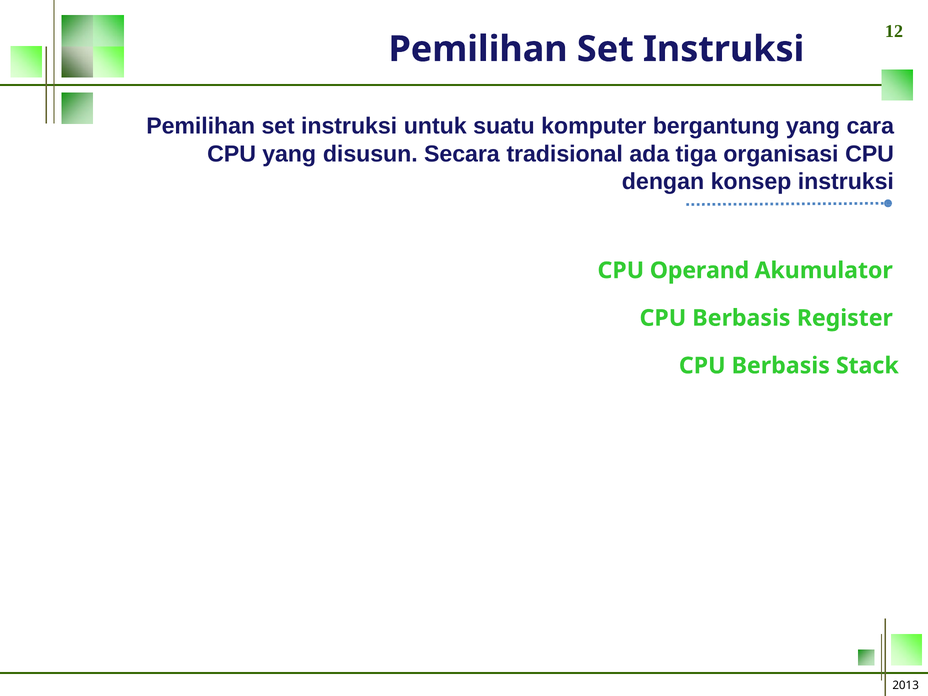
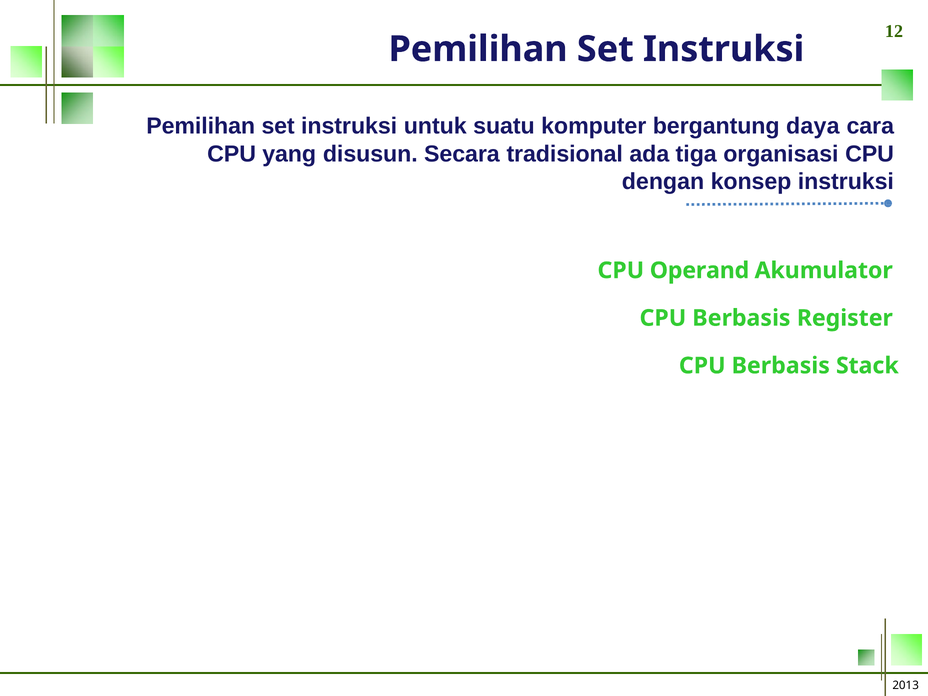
bergantung yang: yang -> daya (813, 126)
